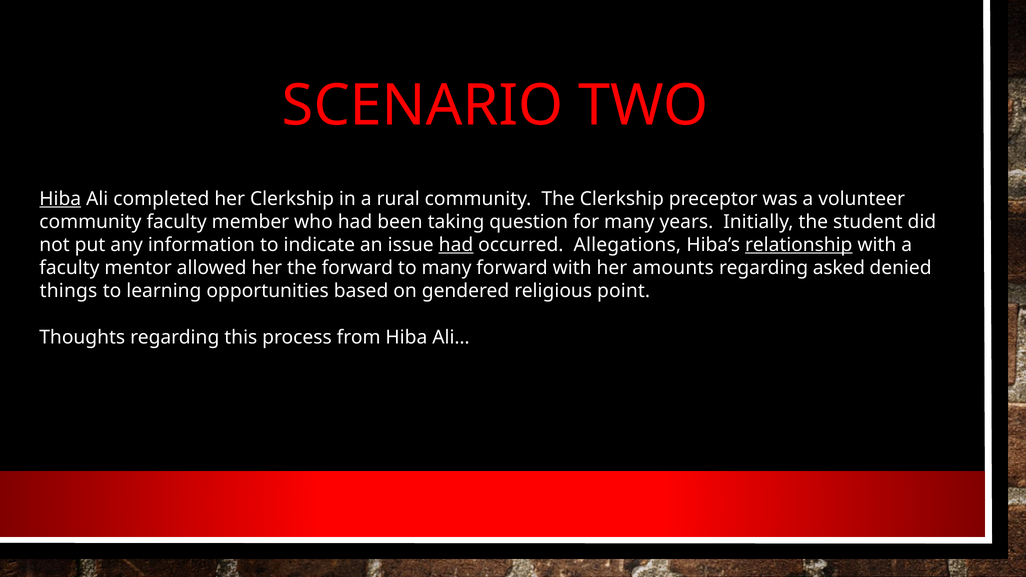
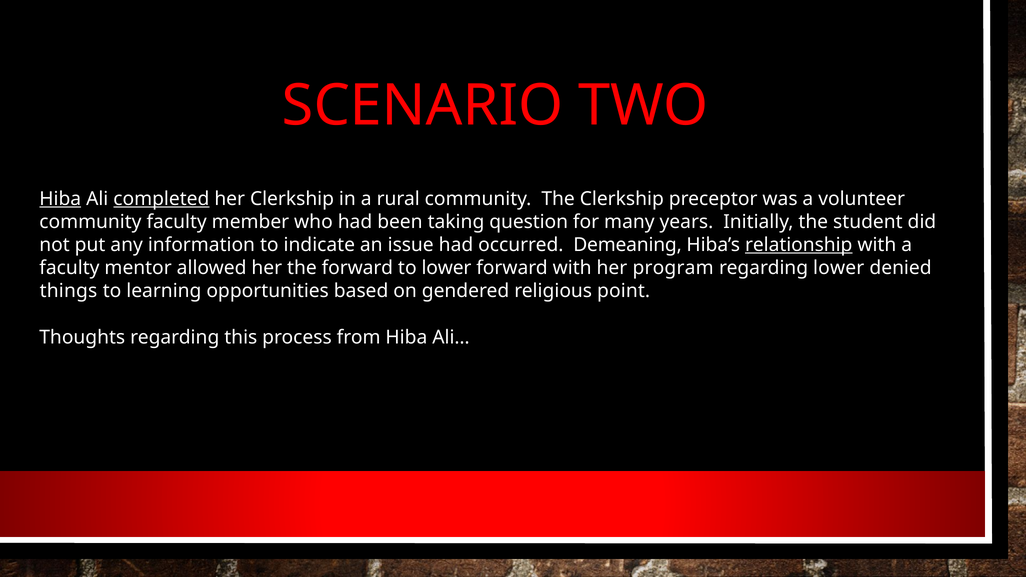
completed underline: none -> present (161, 199)
had underline: present -> none (456, 245)
Allegations: Allegations -> Demeaning (628, 245)
to many: many -> lower (446, 268)
amounts: amounts -> program (673, 268)
regarding asked: asked -> lower (839, 268)
